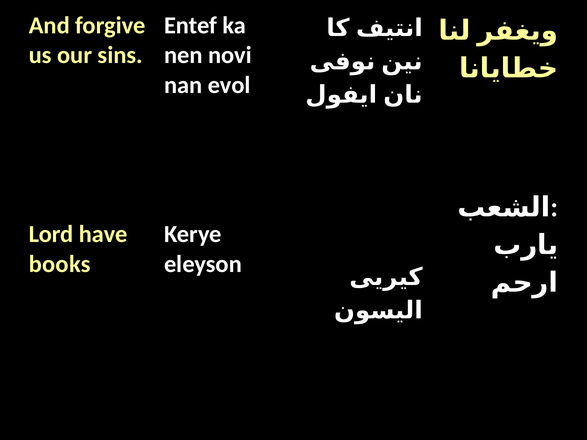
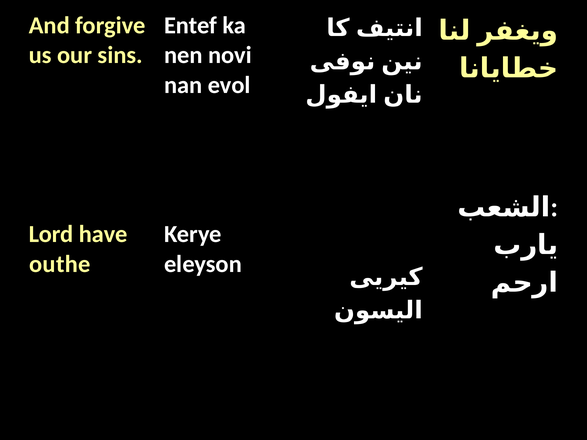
books: books -> outhe (60, 264)
